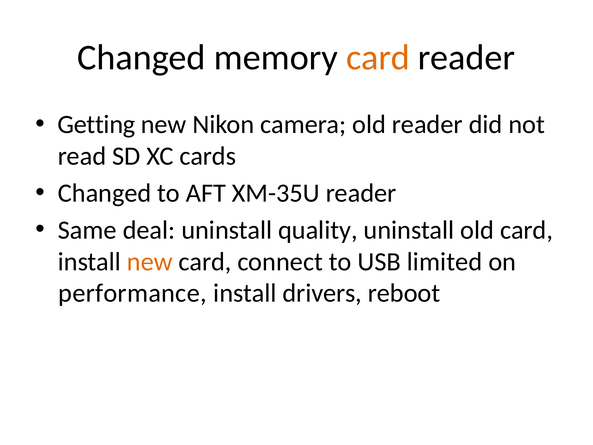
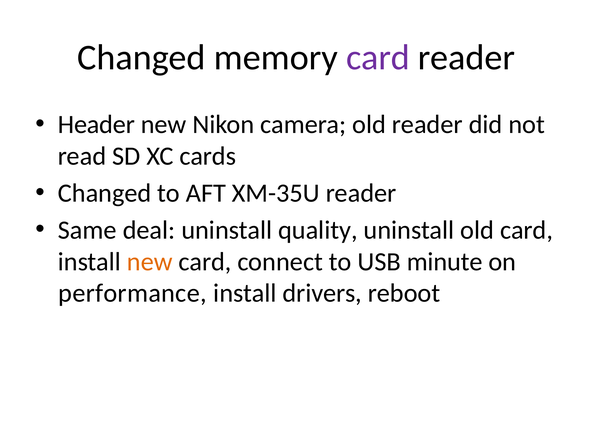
card colour: orange -> purple (378, 57)
Getting: Getting -> Header (96, 124)
limited: limited -> minute (445, 261)
